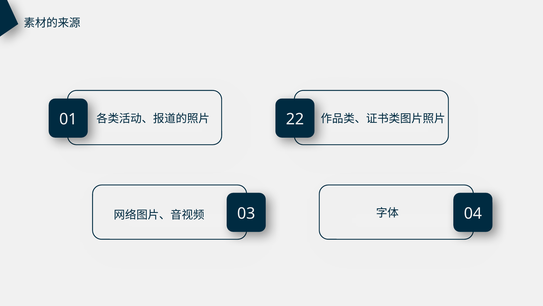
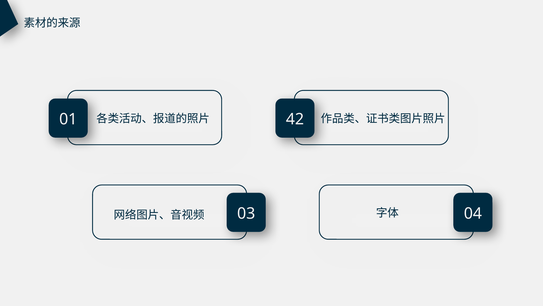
22: 22 -> 42 (295, 119)
